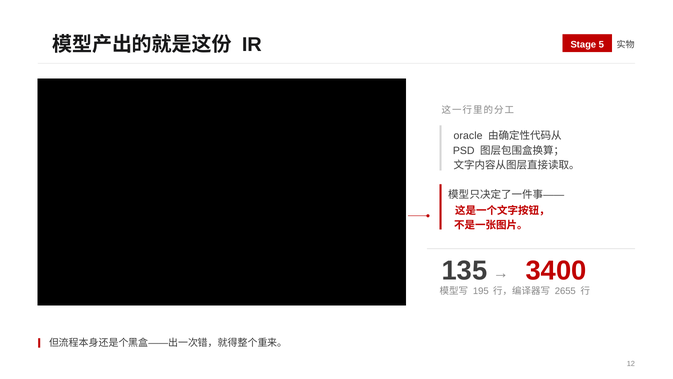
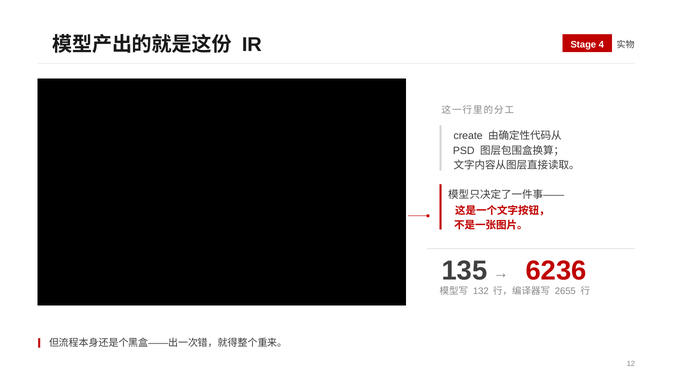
5: 5 -> 4 (601, 45)
oracle: oracle -> create (468, 136)
3400: 3400 -> 6236 (556, 271)
195: 195 -> 132 (481, 291)
